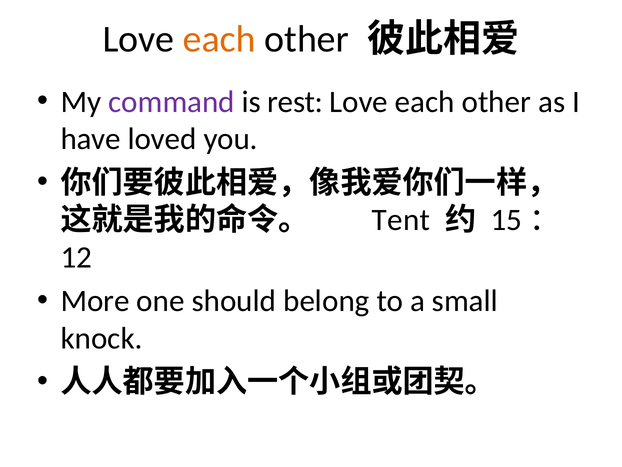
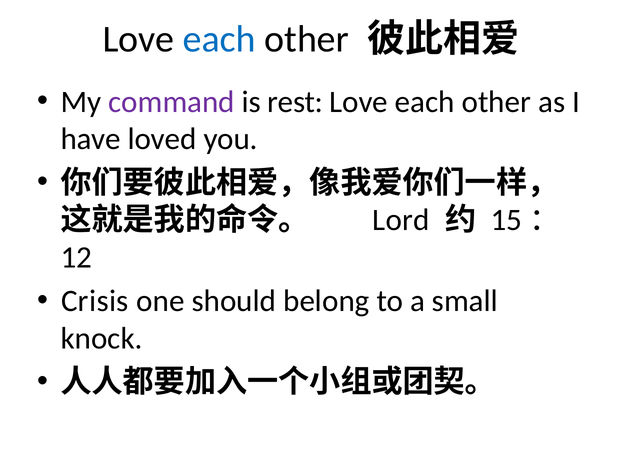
each colour: orange -> blue (219, 39)
Tent: Tent -> Lord (401, 220)
More: More -> Crisis (95, 301)
